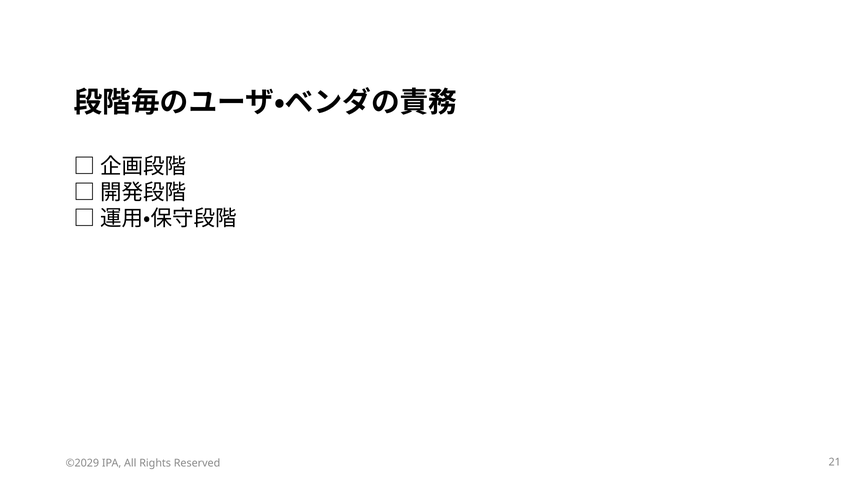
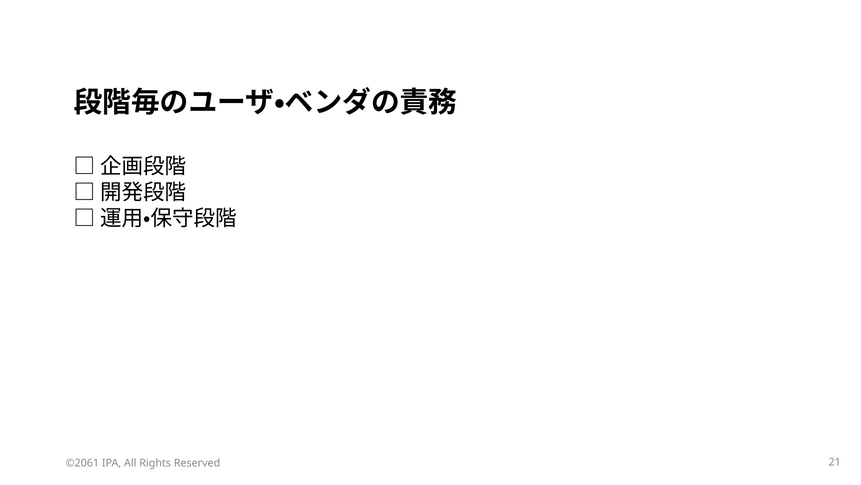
©2029: ©2029 -> ©2061 (82, 463)
